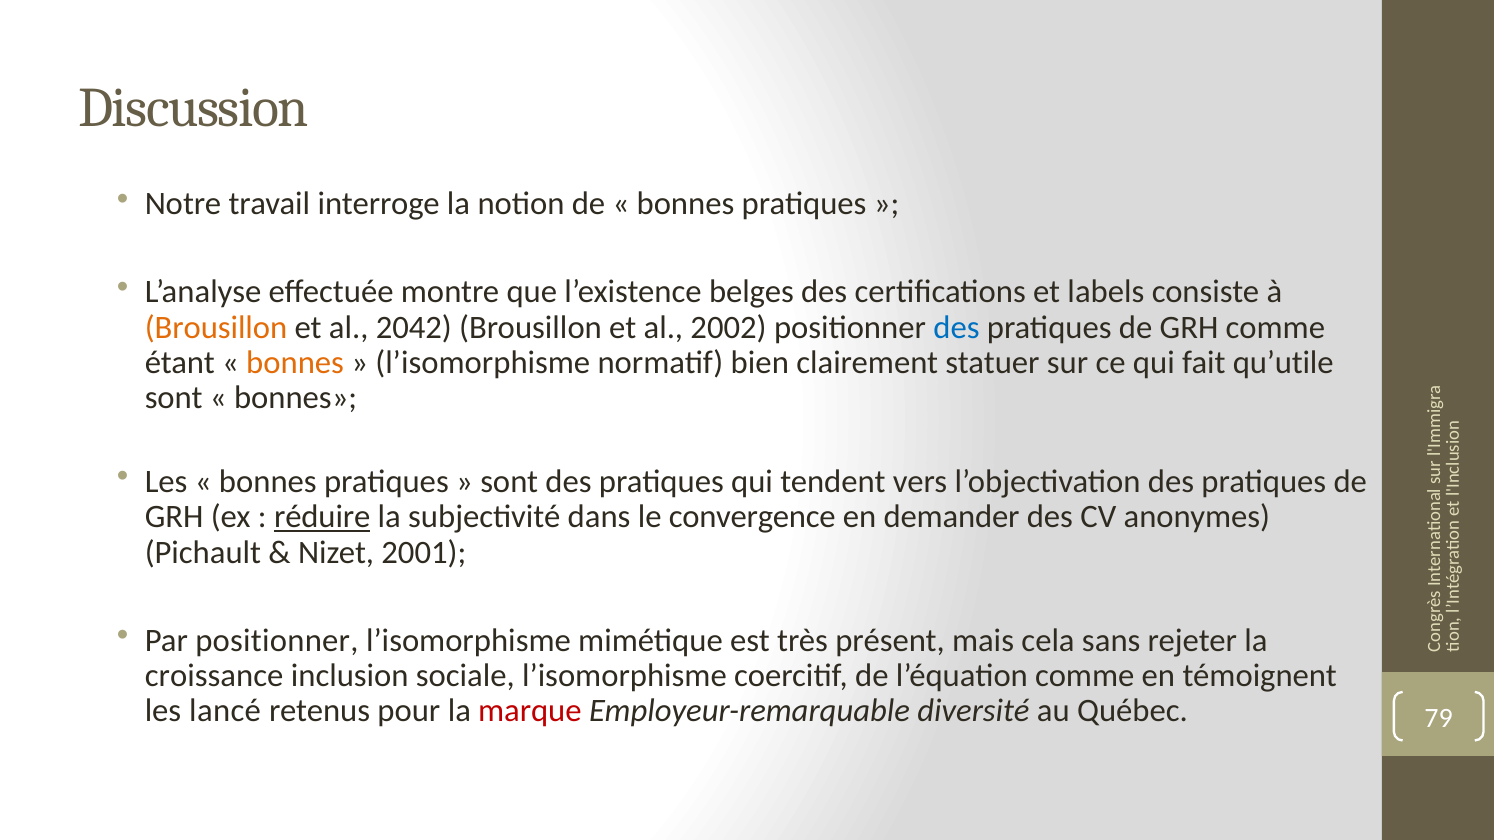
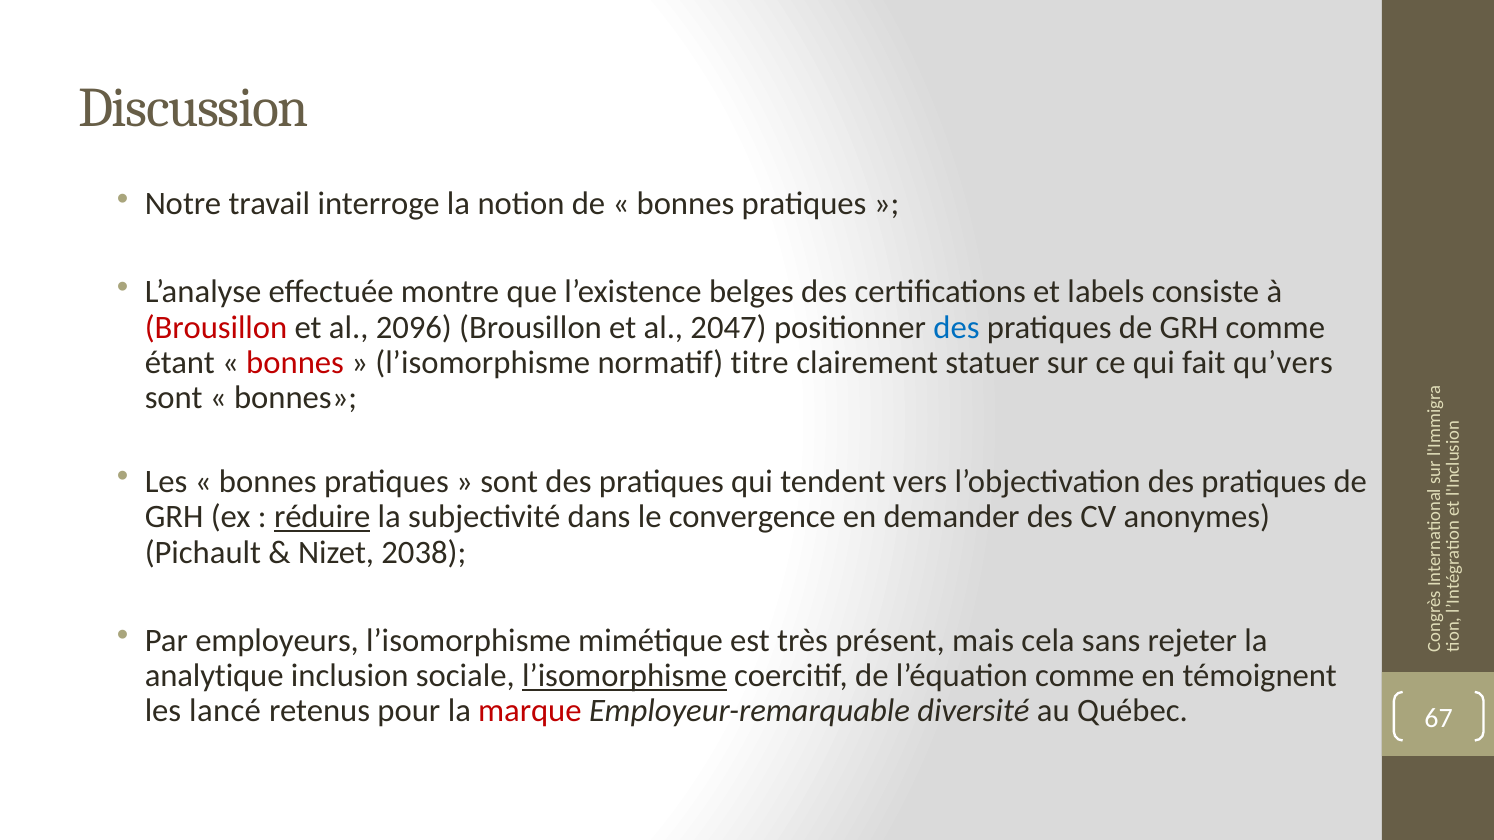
Brousillon colour: orange -> red (216, 327)
2042: 2042 -> 2096 (414, 327)
2002: 2002 -> 2047 (729, 327)
bonnes colour: orange -> red (295, 363)
bien: bien -> titre (760, 363)
qu’utile: qu’utile -> qu’vers (1283, 363)
2001: 2001 -> 2038 (424, 553)
Par positionner: positionner -> employeurs (277, 641)
croissance: croissance -> analytique (214, 676)
l’isomorphisme underline: none -> present (624, 676)
79: 79 -> 67 (1439, 718)
